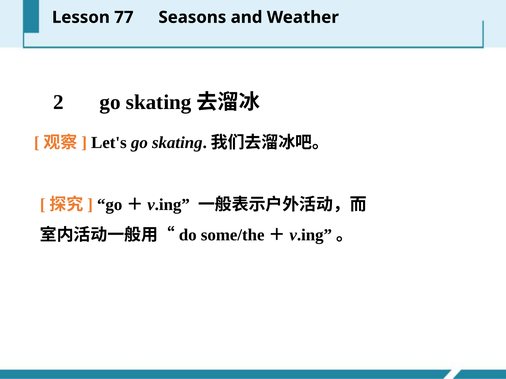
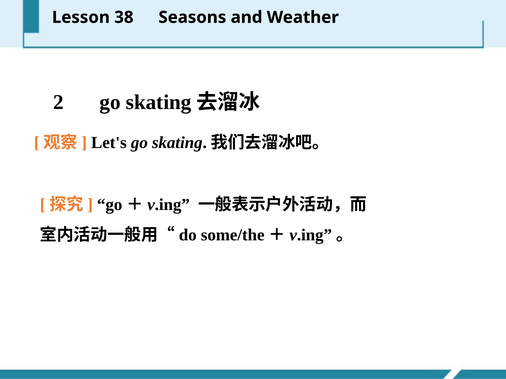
77: 77 -> 38 (124, 17)
